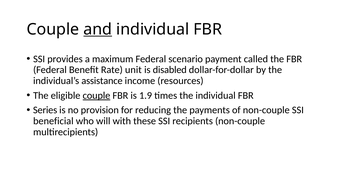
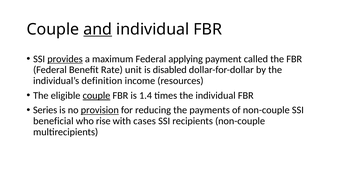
provides underline: none -> present (65, 59)
scenario: scenario -> applying (186, 59)
assistance: assistance -> definition (102, 81)
1.9: 1.9 -> 1.4 (146, 96)
provision underline: none -> present (100, 110)
will: will -> rise (103, 121)
these: these -> cases (145, 121)
